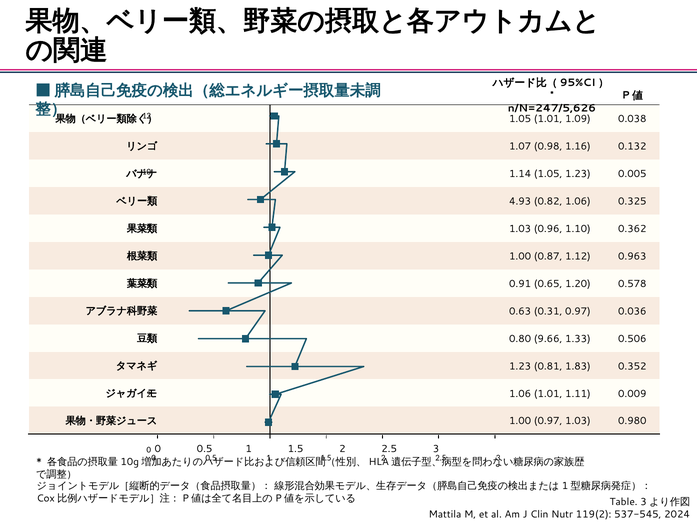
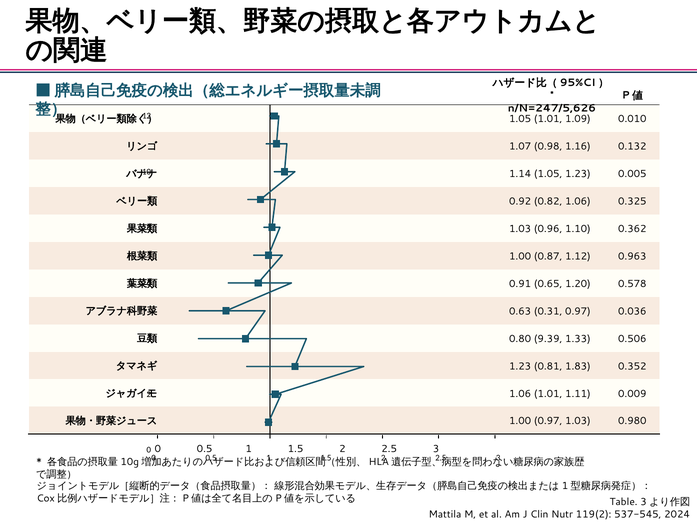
0.038: 0.038 -> 0.010 (632, 119)
4.93: 4.93 -> 0.92 (520, 201)
9.66: 9.66 -> 9.39 (548, 339)
